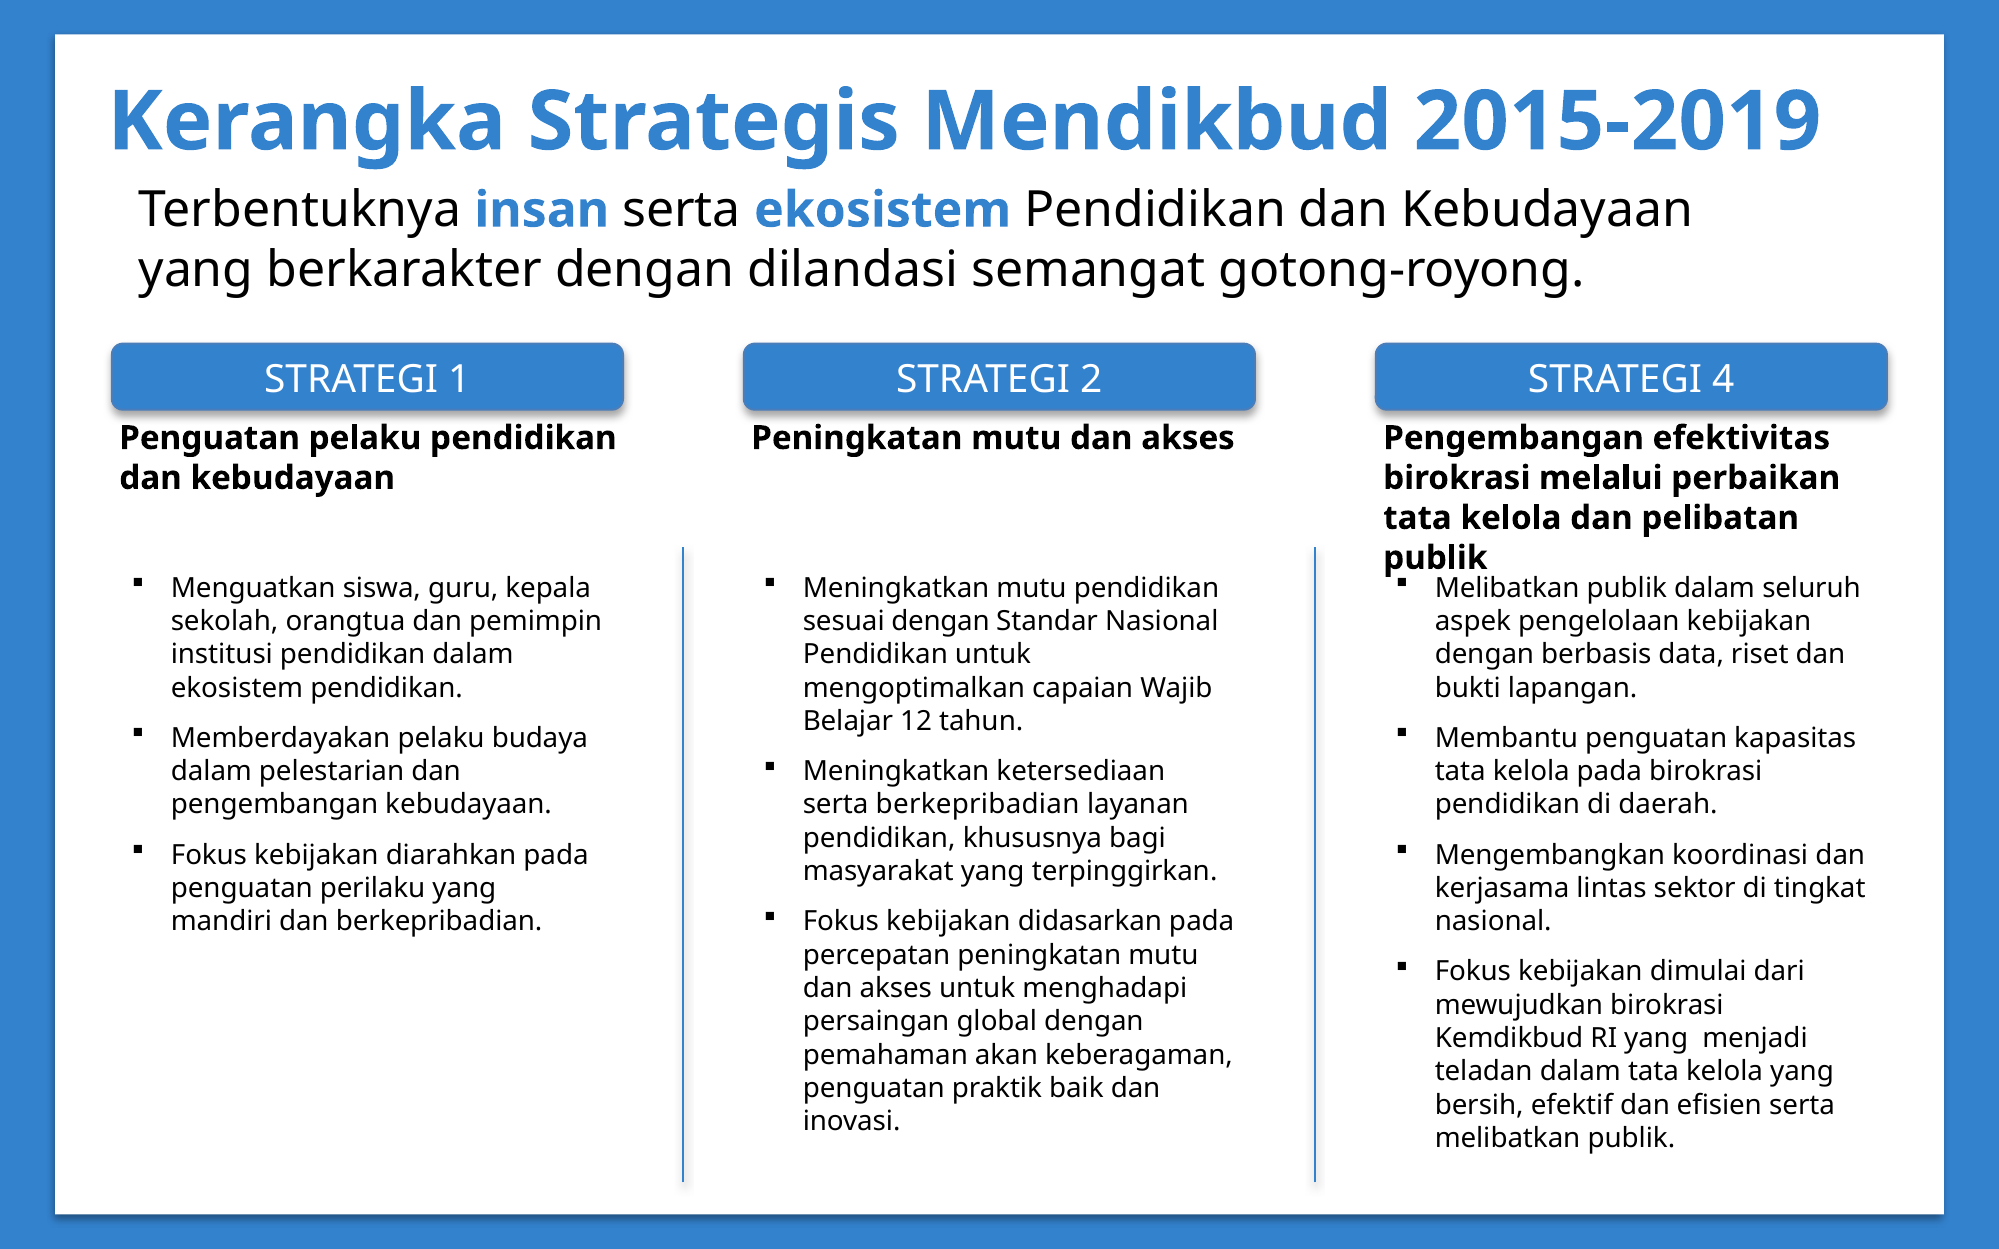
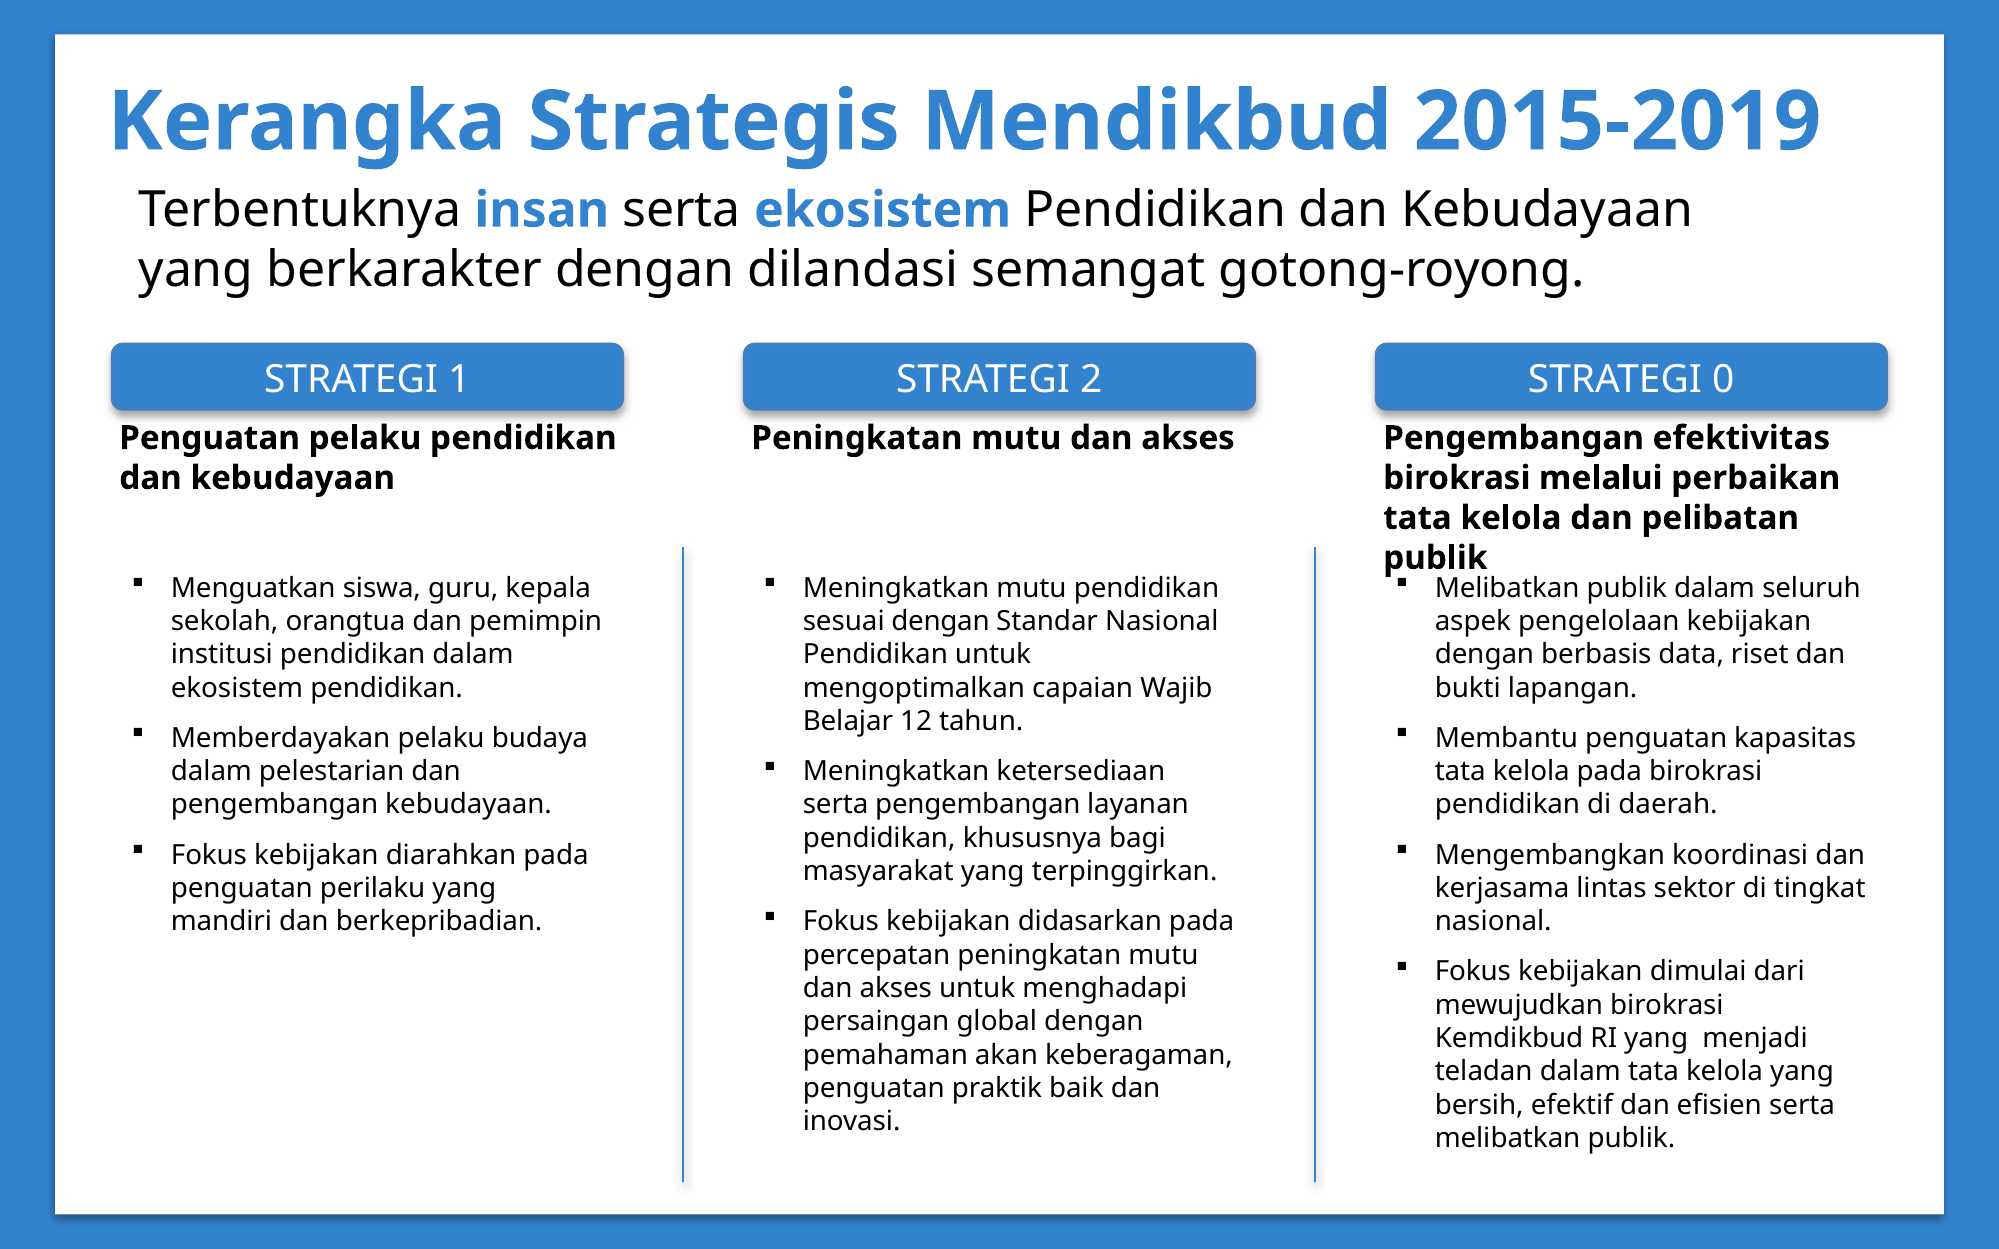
4: 4 -> 0 (1723, 379)
serta berkepribadian: berkepribadian -> pengembangan (978, 805)
